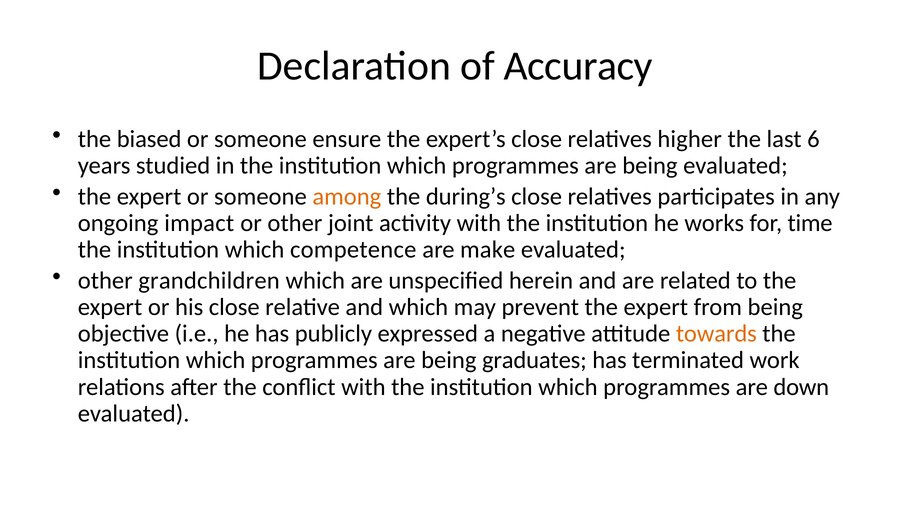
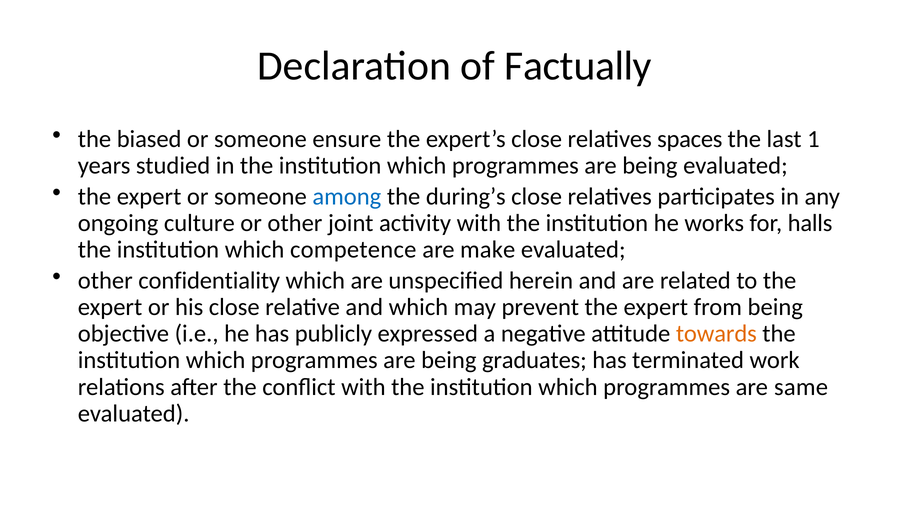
Accuracy: Accuracy -> Factually (578, 66)
higher: higher -> spaces (690, 139)
6: 6 -> 1 (813, 139)
among colour: orange -> blue (347, 197)
impact: impact -> culture (199, 223)
time: time -> halls (810, 223)
grandchildren: grandchildren -> confidentiality (209, 281)
down: down -> same (801, 387)
